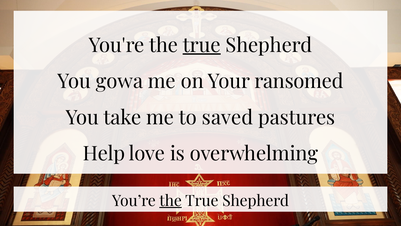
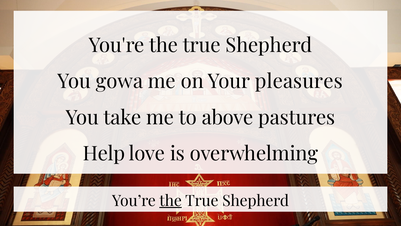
true underline: present -> none (202, 45)
ransomed: ransomed -> pleasures (299, 81)
saved: saved -> above (228, 118)
